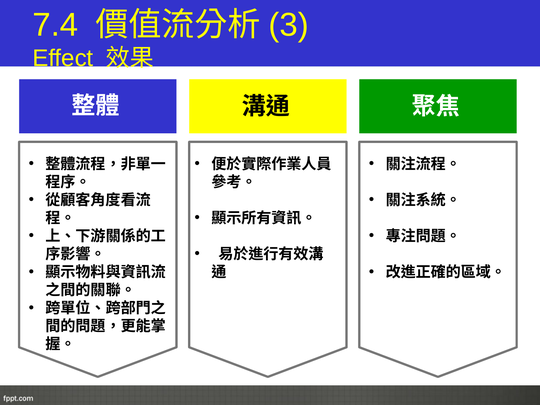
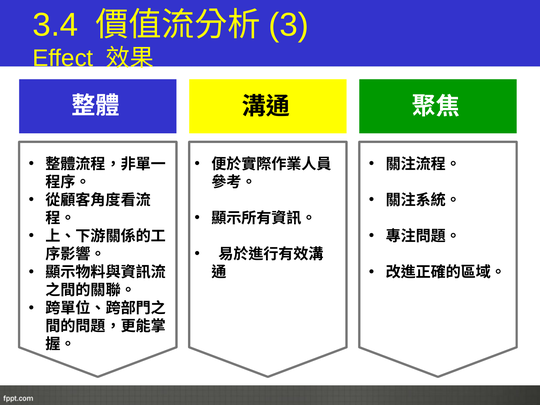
7.4: 7.4 -> 3.4 (55, 25)
